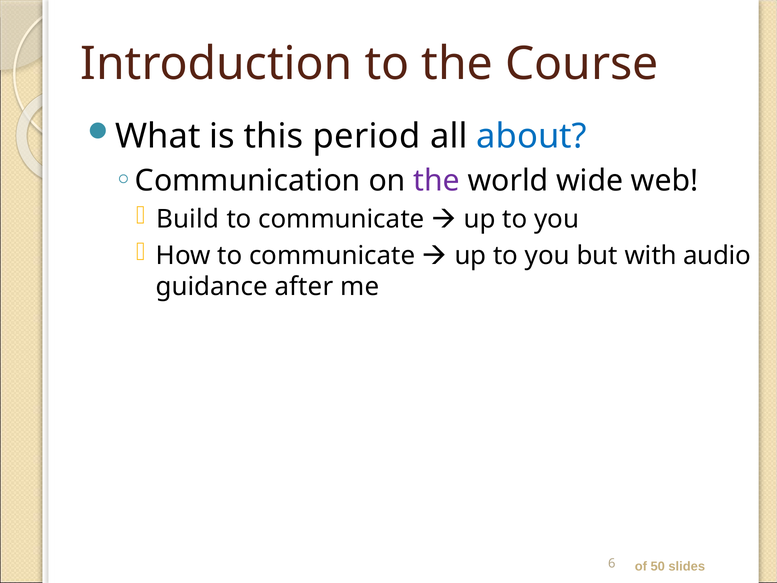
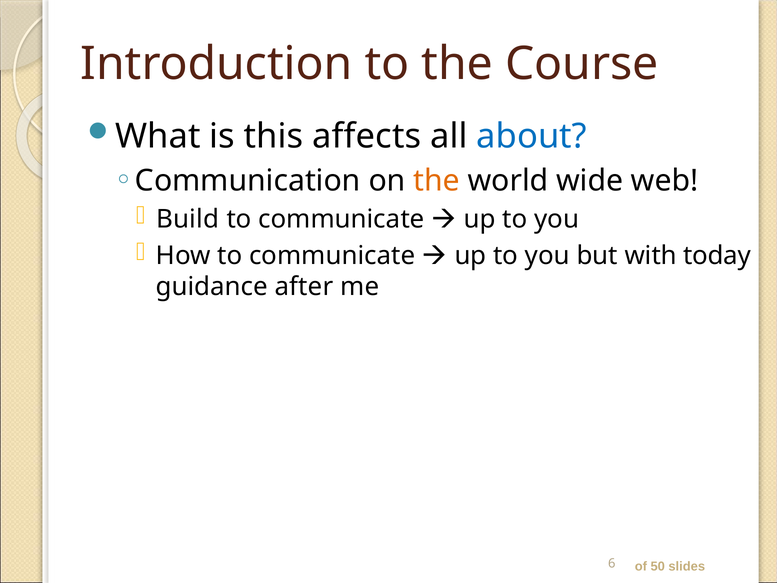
period: period -> affects (367, 136)
the colour: purple -> orange (436, 181)
audio: audio -> today (717, 256)
